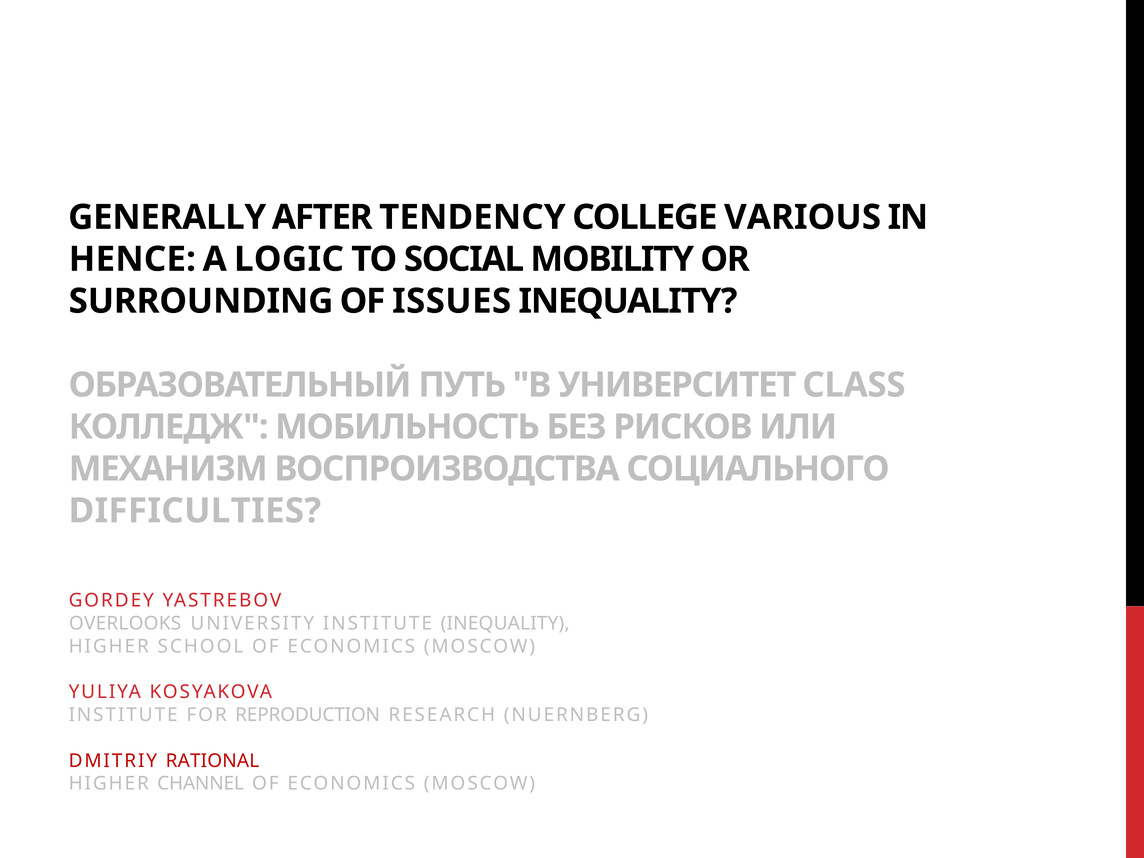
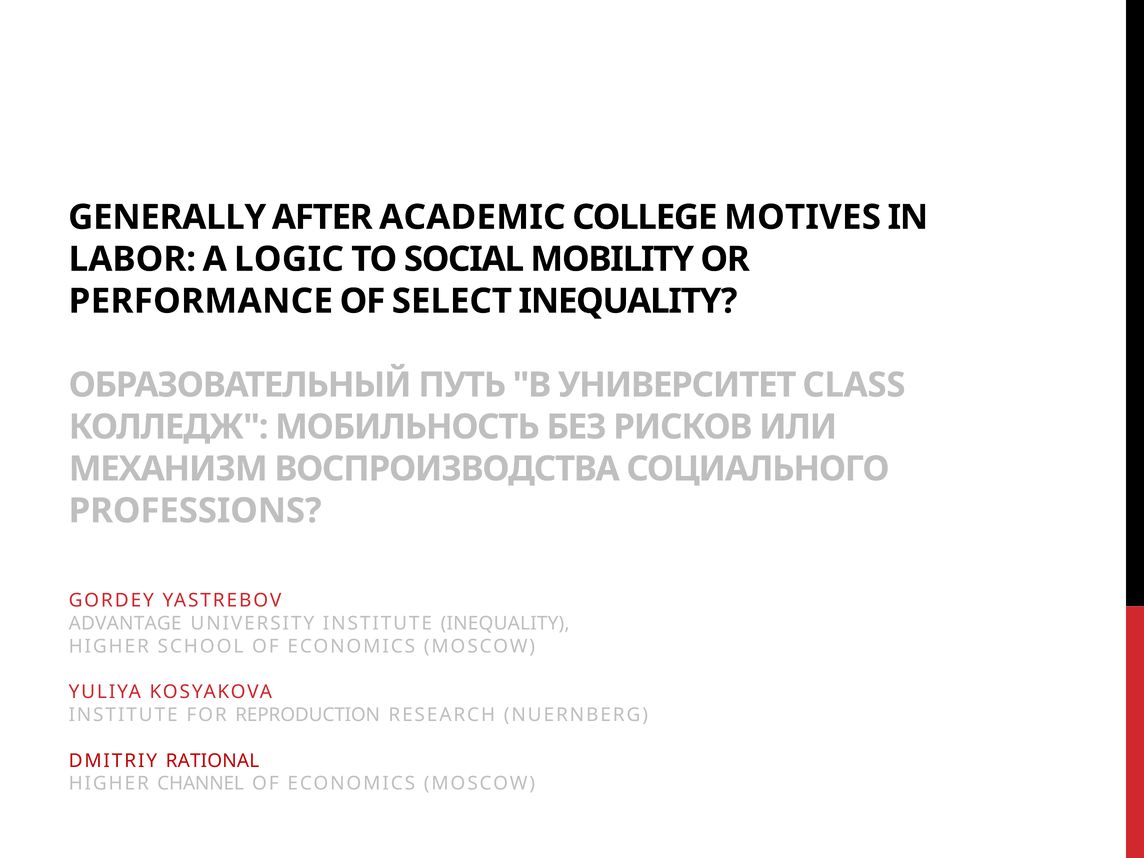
TENDENCY: TENDENCY -> ACADEMIC (472, 217)
VARIOUS: VARIOUS -> MOTIVES (802, 217)
HENCE: HENCE -> LABOR (132, 259)
SURROUNDING: SURROUNDING -> PERFORMANCE (201, 301)
ISSUES: ISSUES -> SELECT (452, 301)
DIFFICULTIES: DIFFICULTIES -> PROFESSIONS (195, 511)
OVERLOOKS: OVERLOOKS -> ADVANTAGE (125, 623)
